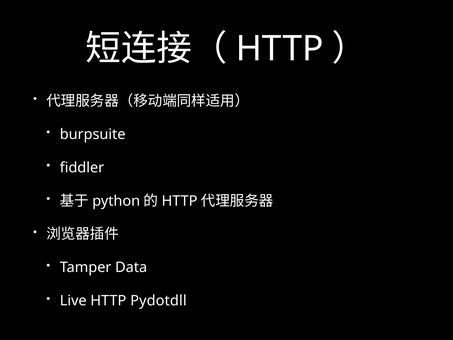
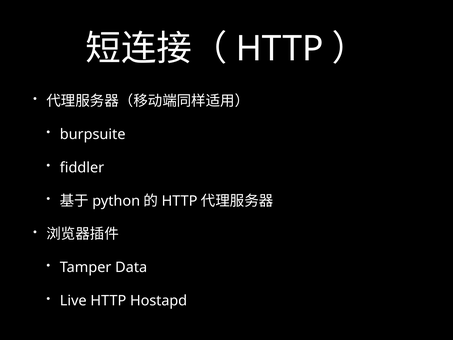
Pydotdll: Pydotdll -> Hostapd (159, 301)
